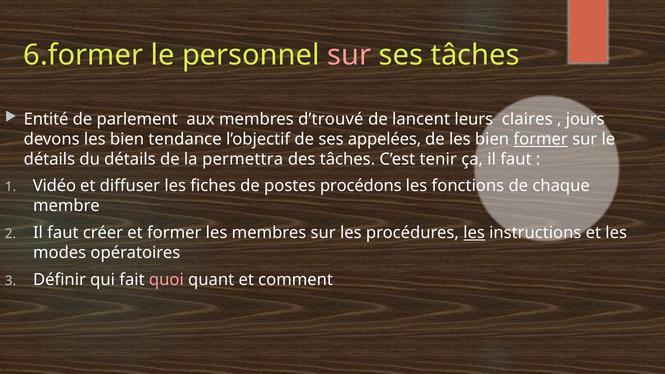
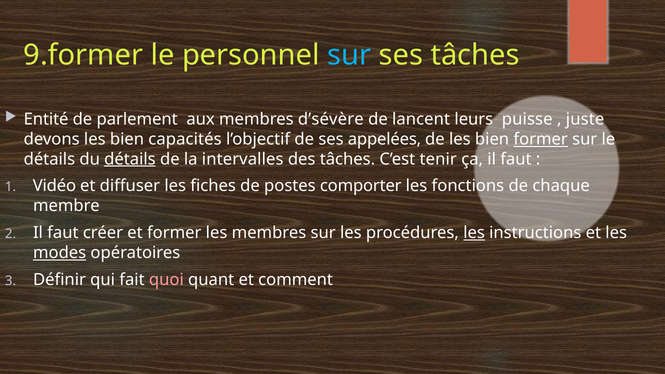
6.former: 6.former -> 9.former (83, 55)
sur colour: pink -> light blue (349, 55)
d’trouvé: d’trouvé -> d’sévère (331, 119)
claires: claires -> puisse (527, 119)
jours: jours -> juste (585, 119)
tendance: tendance -> capacités (185, 139)
détails underline: none -> present (130, 159)
permettra: permettra -> intervalles (243, 159)
procédons: procédons -> comporter (361, 186)
modes underline: none -> present (60, 253)
